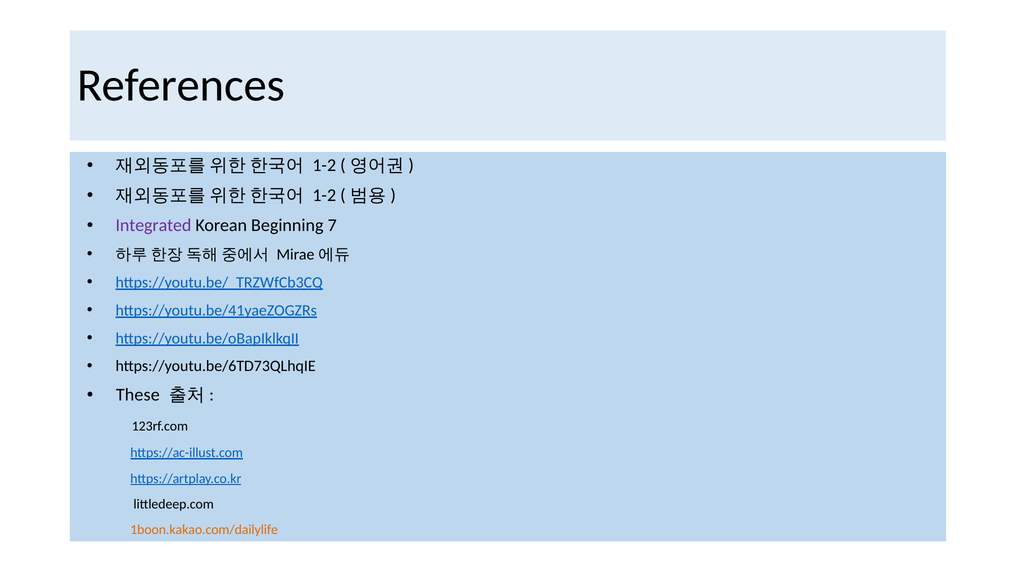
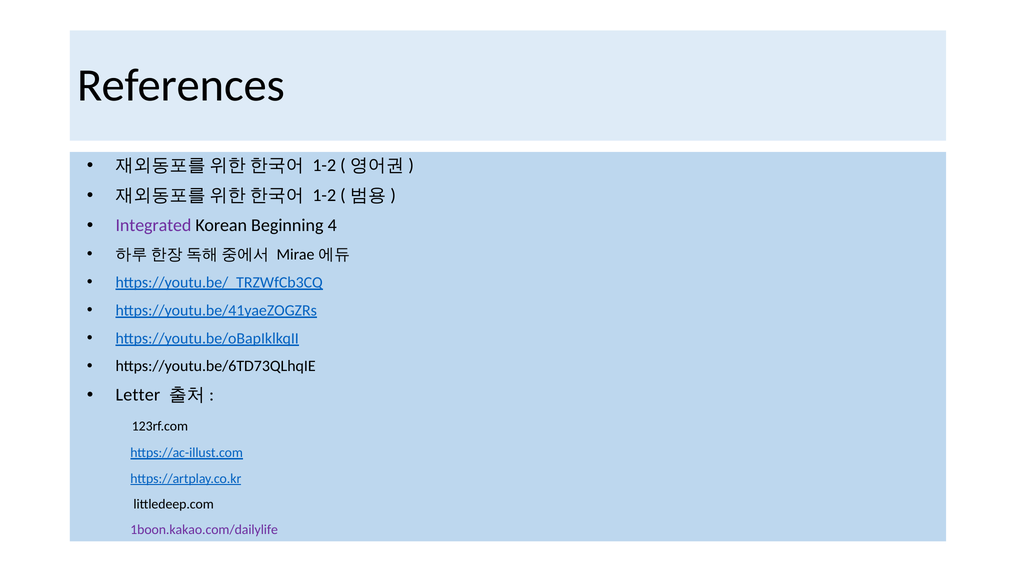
7: 7 -> 4 (332, 226)
These: These -> Letter (138, 395)
1boon.kakao.com/dailylife colour: orange -> purple (204, 530)
